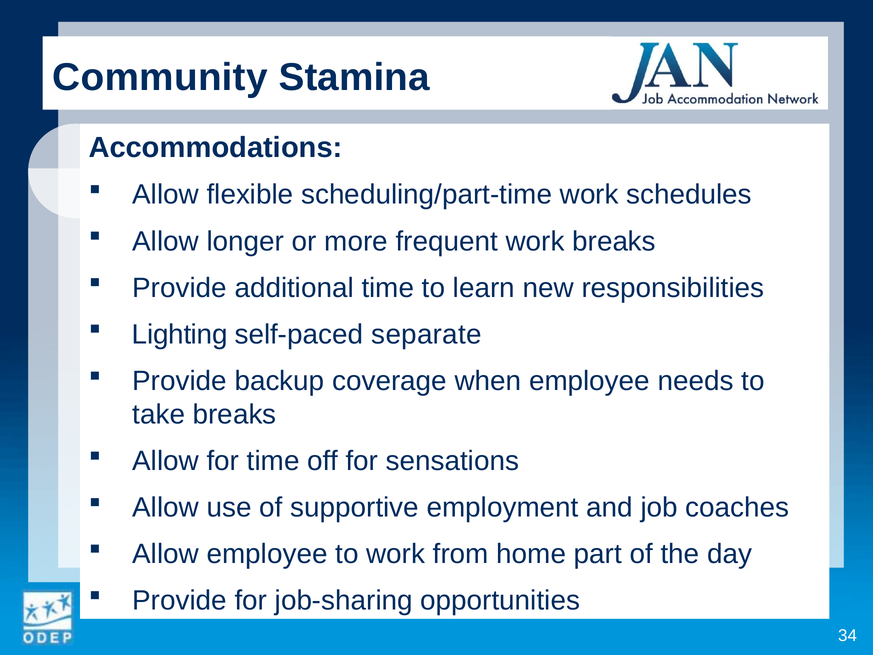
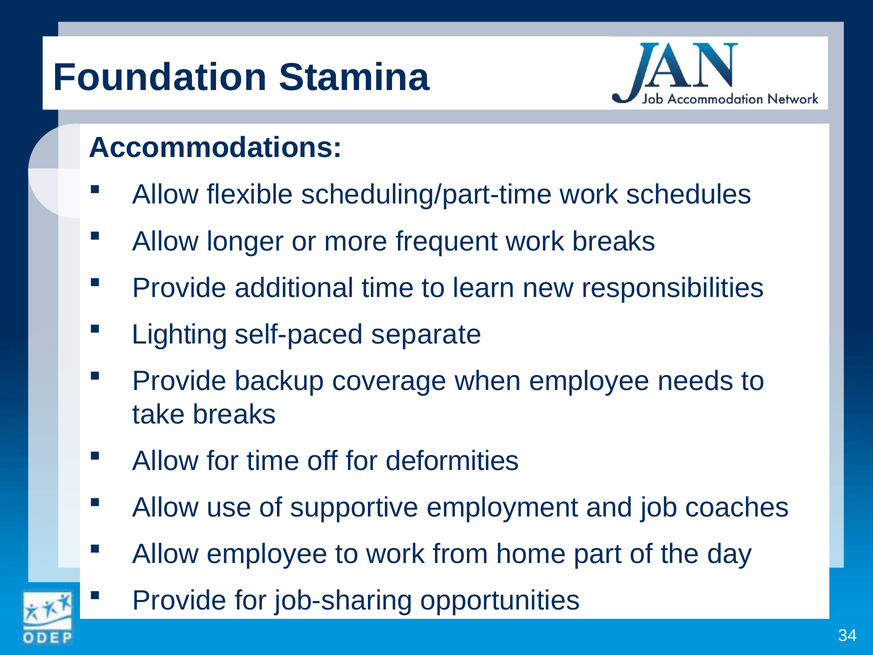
Community: Community -> Foundation (160, 78)
sensations: sensations -> deformities (453, 461)
